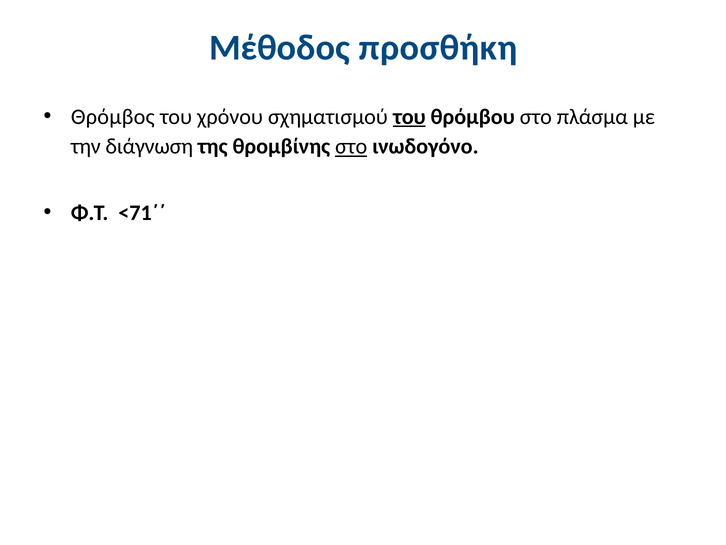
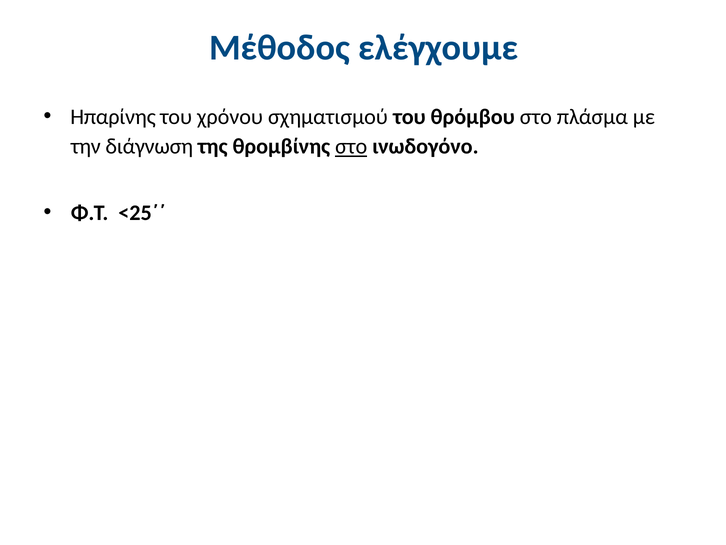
προσθήκη: προσθήκη -> ελέγχουμε (438, 48)
Θρόμβος: Θρόμβος -> Ηπαρίνης (113, 117)
του underline: present -> none (409, 117)
<71΄΄: <71΄΄ -> <25΄΄ (142, 213)
